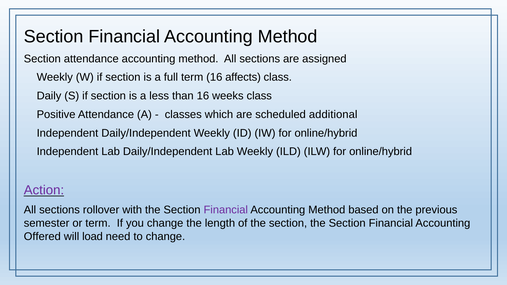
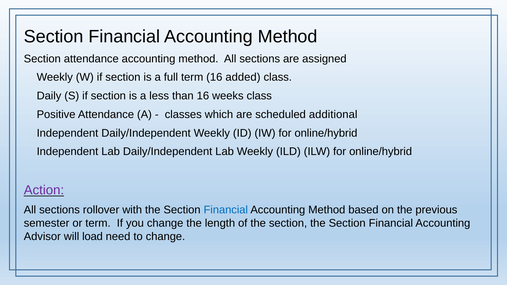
affects: affects -> added (243, 77)
Financial colour: purple -> blue (226, 210)
Offered: Offered -> Advisor (42, 237)
